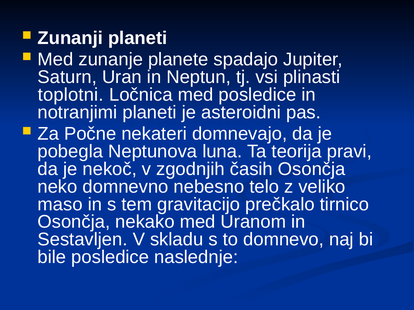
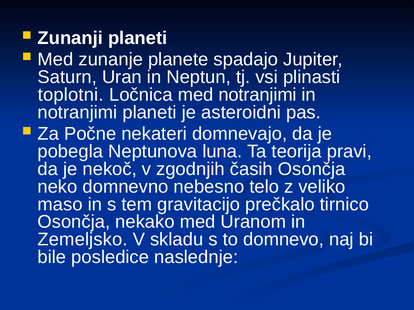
med posledice: posledice -> notranjimi (258, 95)
Sestavljen: Sestavljen -> Zemeljsko (83, 240)
